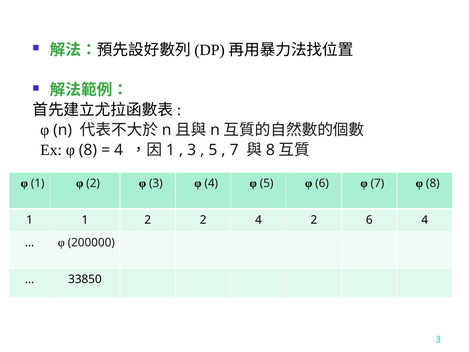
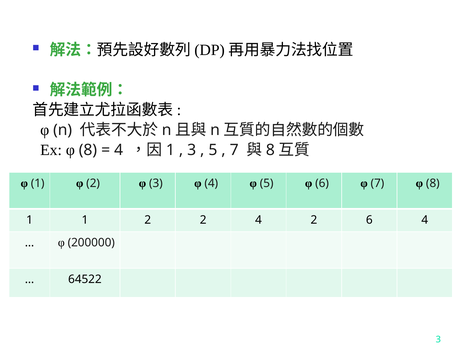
33850: 33850 -> 64522 (85, 279)
